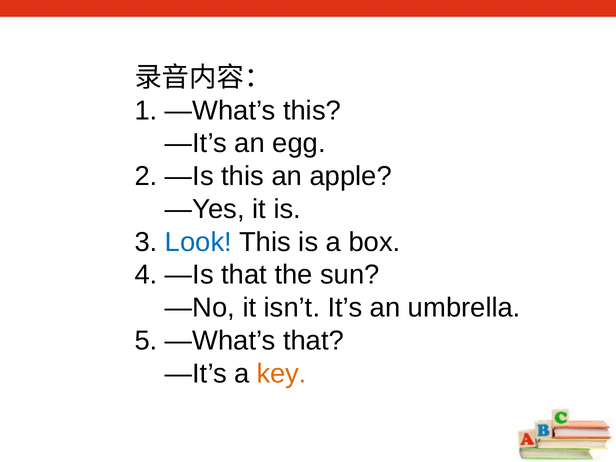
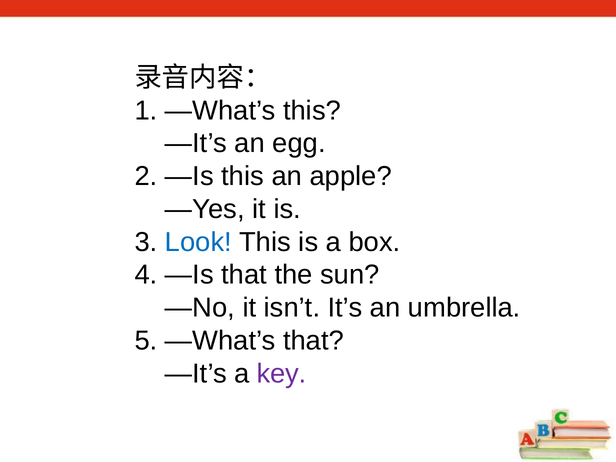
key colour: orange -> purple (281, 373)
